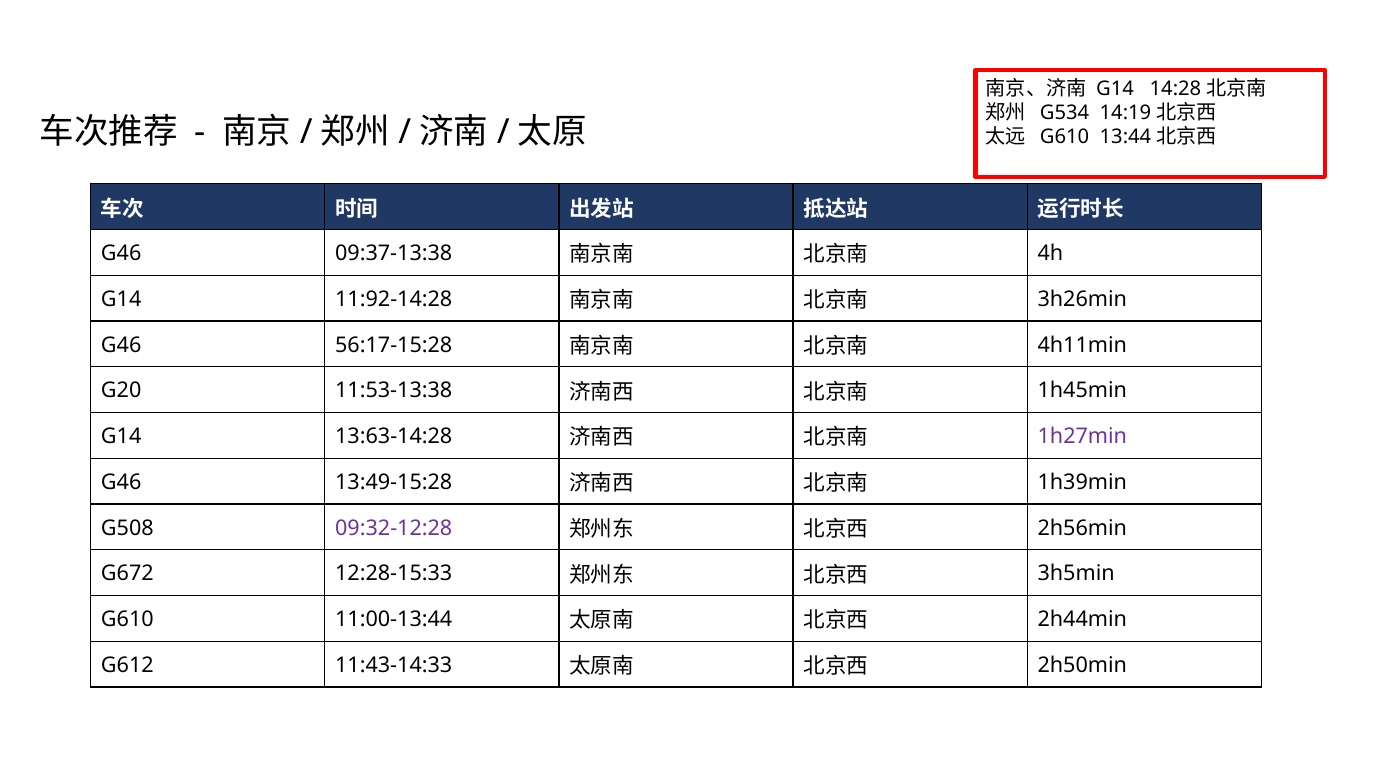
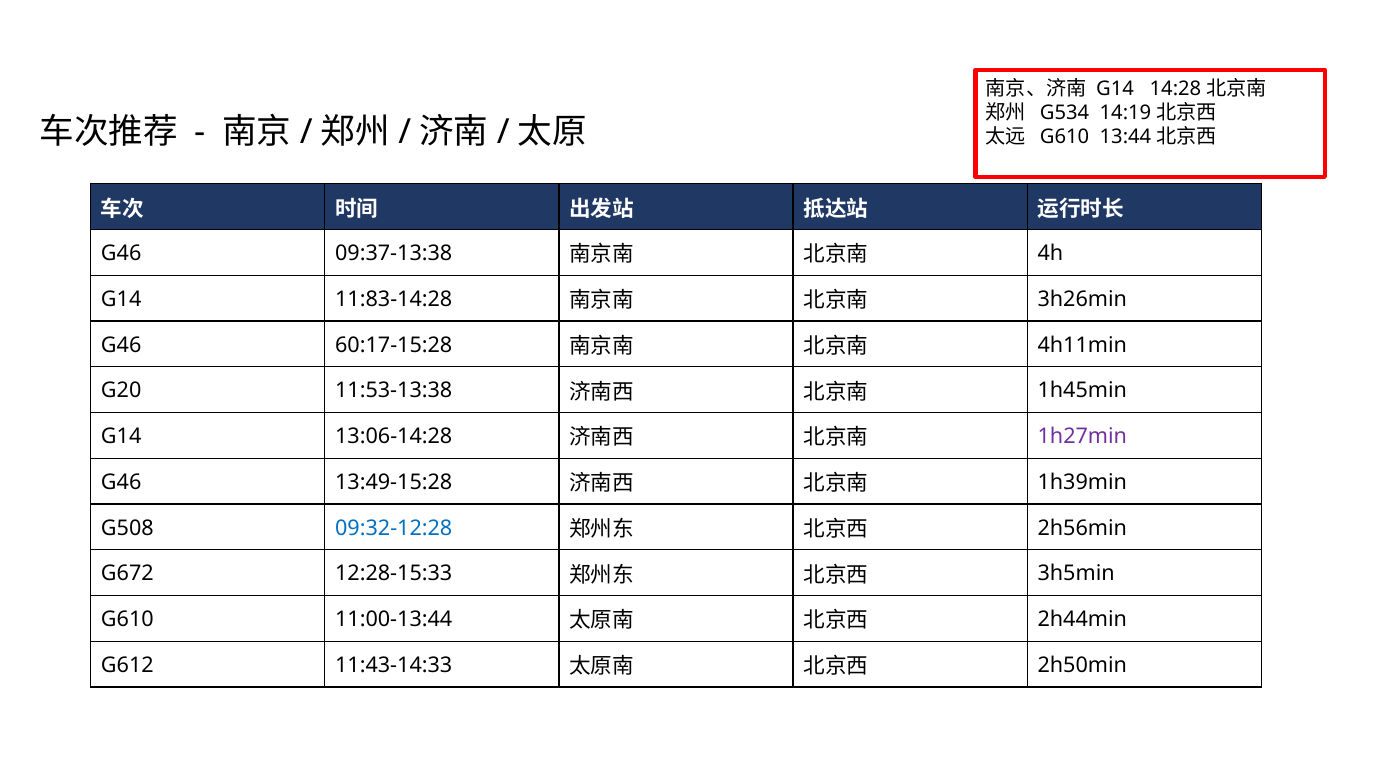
11:92-14:28: 11:92-14:28 -> 11:83-14:28 (394, 299)
56:17-15:28: 56:17-15:28 -> 60:17-15:28 (394, 345)
13:63-14:28: 13:63-14:28 -> 13:06-14:28 (394, 437)
09:32-12:28 colour: purple -> blue (394, 528)
